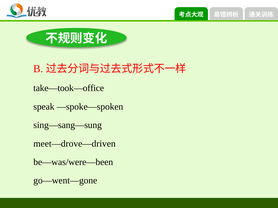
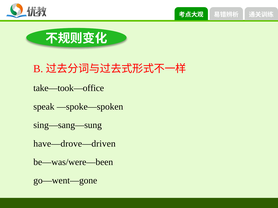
meet—drove—driven: meet—drove—driven -> have—drove—driven (74, 144)
